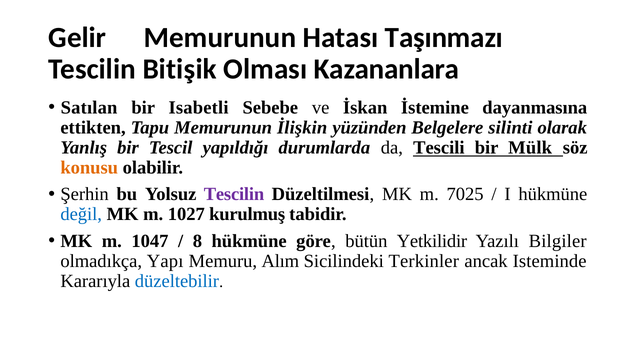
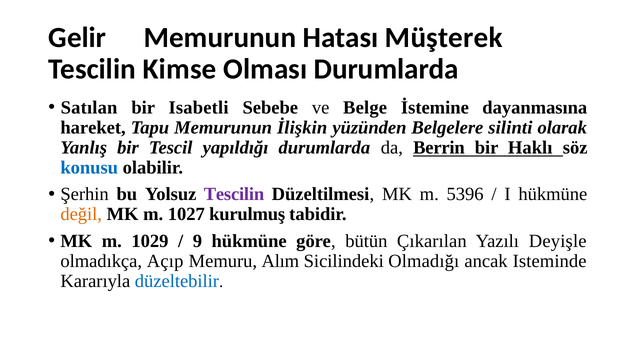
Taşınmazı: Taşınmazı -> Müşterek (444, 38)
Bitişik: Bitişik -> Kimse (180, 69)
Olması Kazananlara: Kazananlara -> Durumlarda (386, 69)
İskan: İskan -> Belge (365, 107)
ettikten: ettikten -> hareket (93, 127)
Tescili: Tescili -> Berrin (439, 147)
Mülk: Mülk -> Haklı (530, 147)
konusu colour: orange -> blue (89, 167)
7025: 7025 -> 5396 (465, 194)
değil colour: blue -> orange (81, 214)
1047: 1047 -> 1029 (150, 241)
8: 8 -> 9 (197, 241)
Yetkilidir: Yetkilidir -> Çıkarılan (432, 241)
Bilgiler: Bilgiler -> Deyişle (558, 241)
Yapı: Yapı -> Açıp (165, 261)
Terkinler: Terkinler -> Olmadığı (424, 261)
